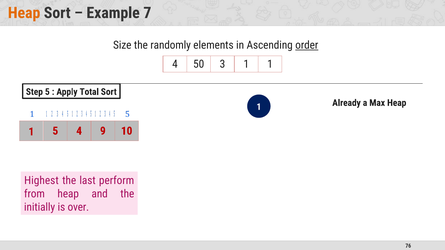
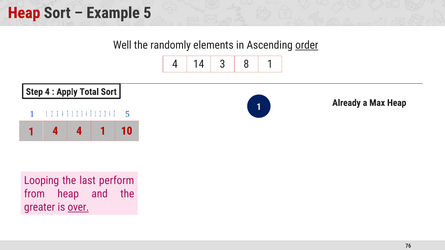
Heap colour: orange -> red (24, 13)
7: 7 -> 5 (147, 13)
Size: Size -> Well (122, 45)
50: 50 -> 14 (199, 64)
3 1: 1 -> 8 (246, 64)
Step 5: 5 -> 4 (47, 92)
5: 5 -> 4 (55, 131)
4 9: 9 -> 1 (103, 131)
Highest: Highest -> Looping (42, 181)
initially: initially -> greater (40, 208)
over underline: none -> present (78, 208)
